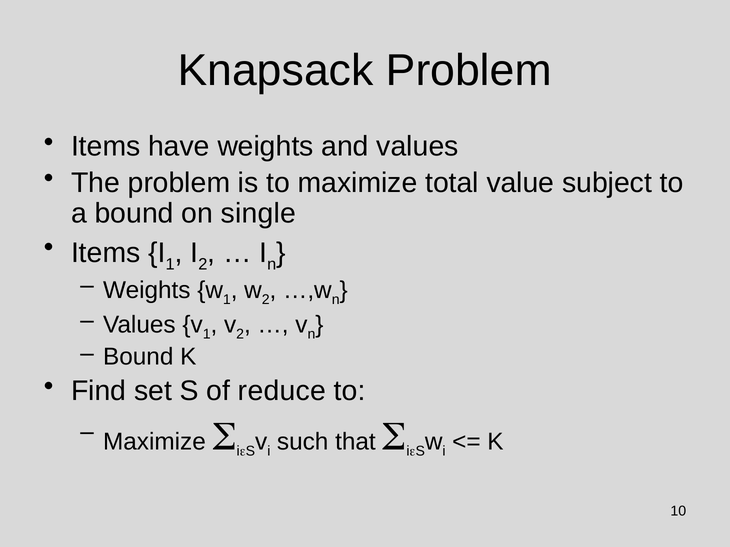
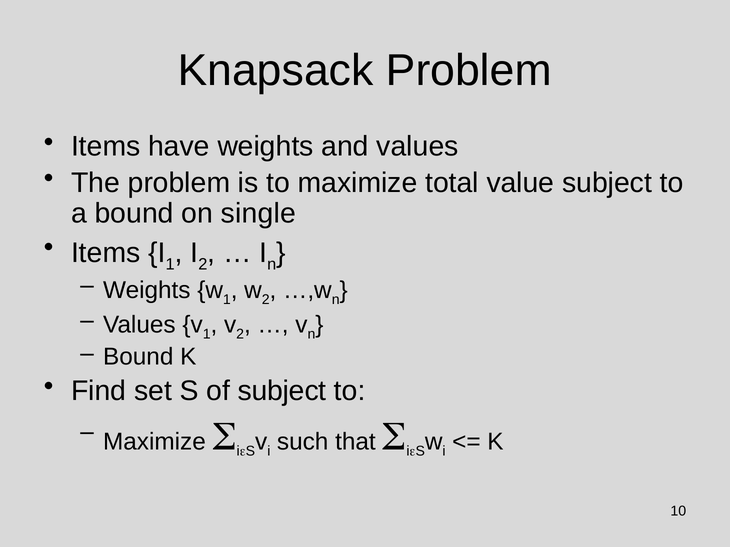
of reduce: reduce -> subject (282, 391)
